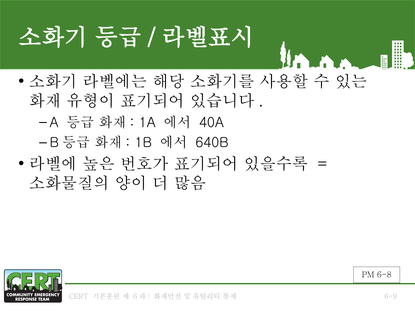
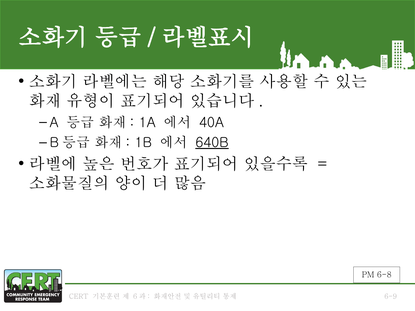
640B underline: none -> present (212, 143)
